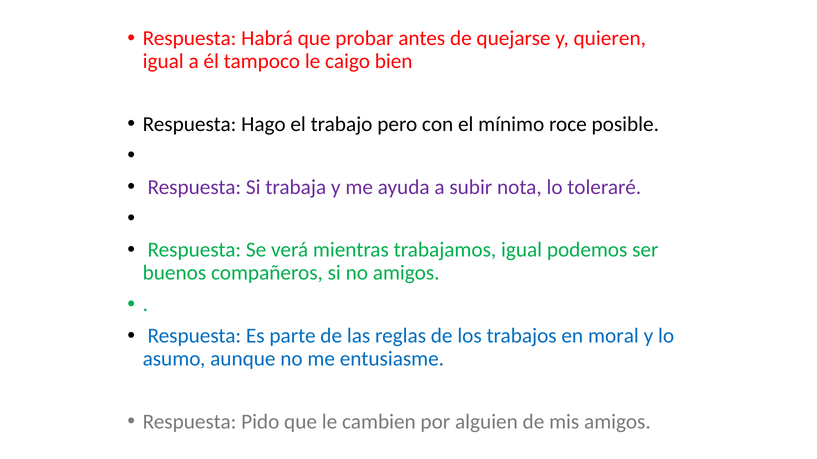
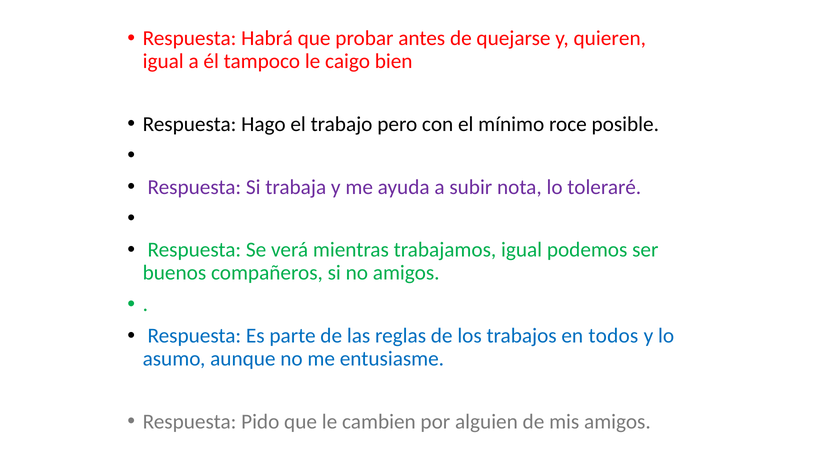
moral: moral -> todos (613, 336)
